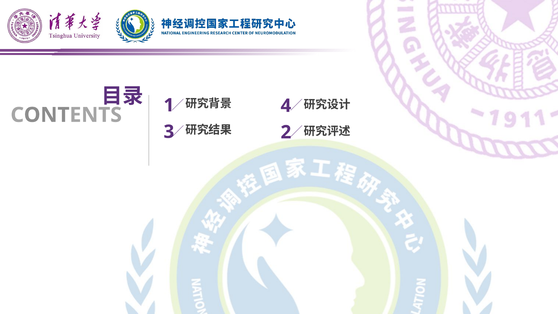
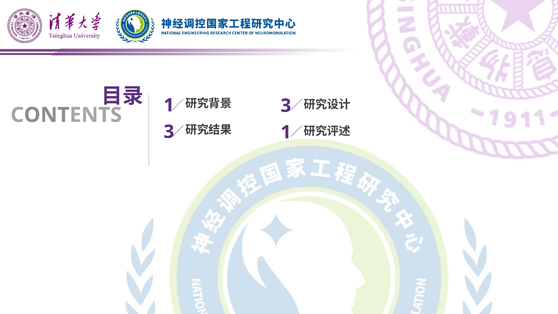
4: 4 -> 3 (286, 106)
2: 2 -> 1 (286, 132)
